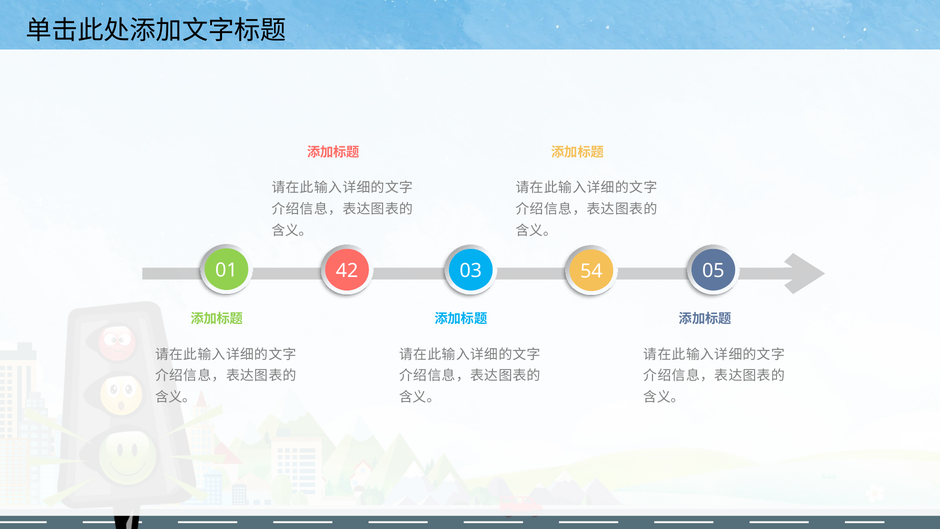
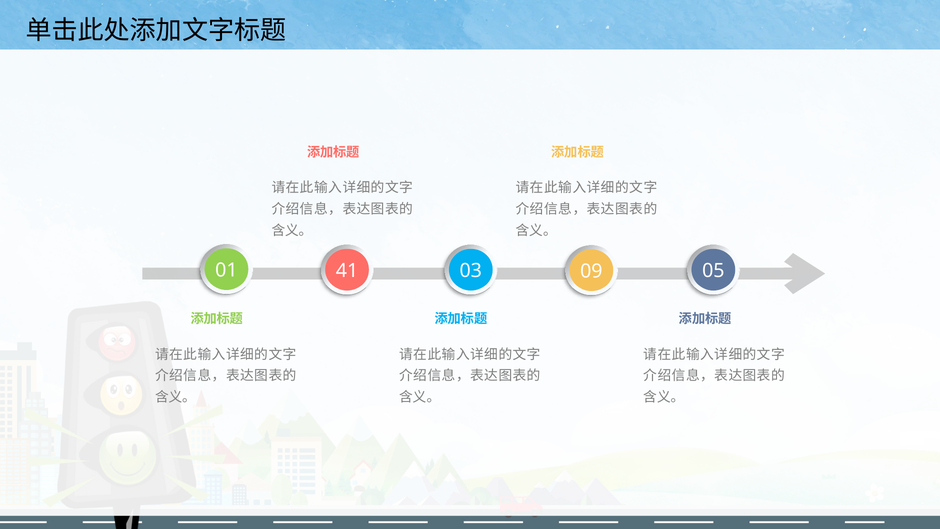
42: 42 -> 41 (347, 271)
54: 54 -> 09 (591, 271)
